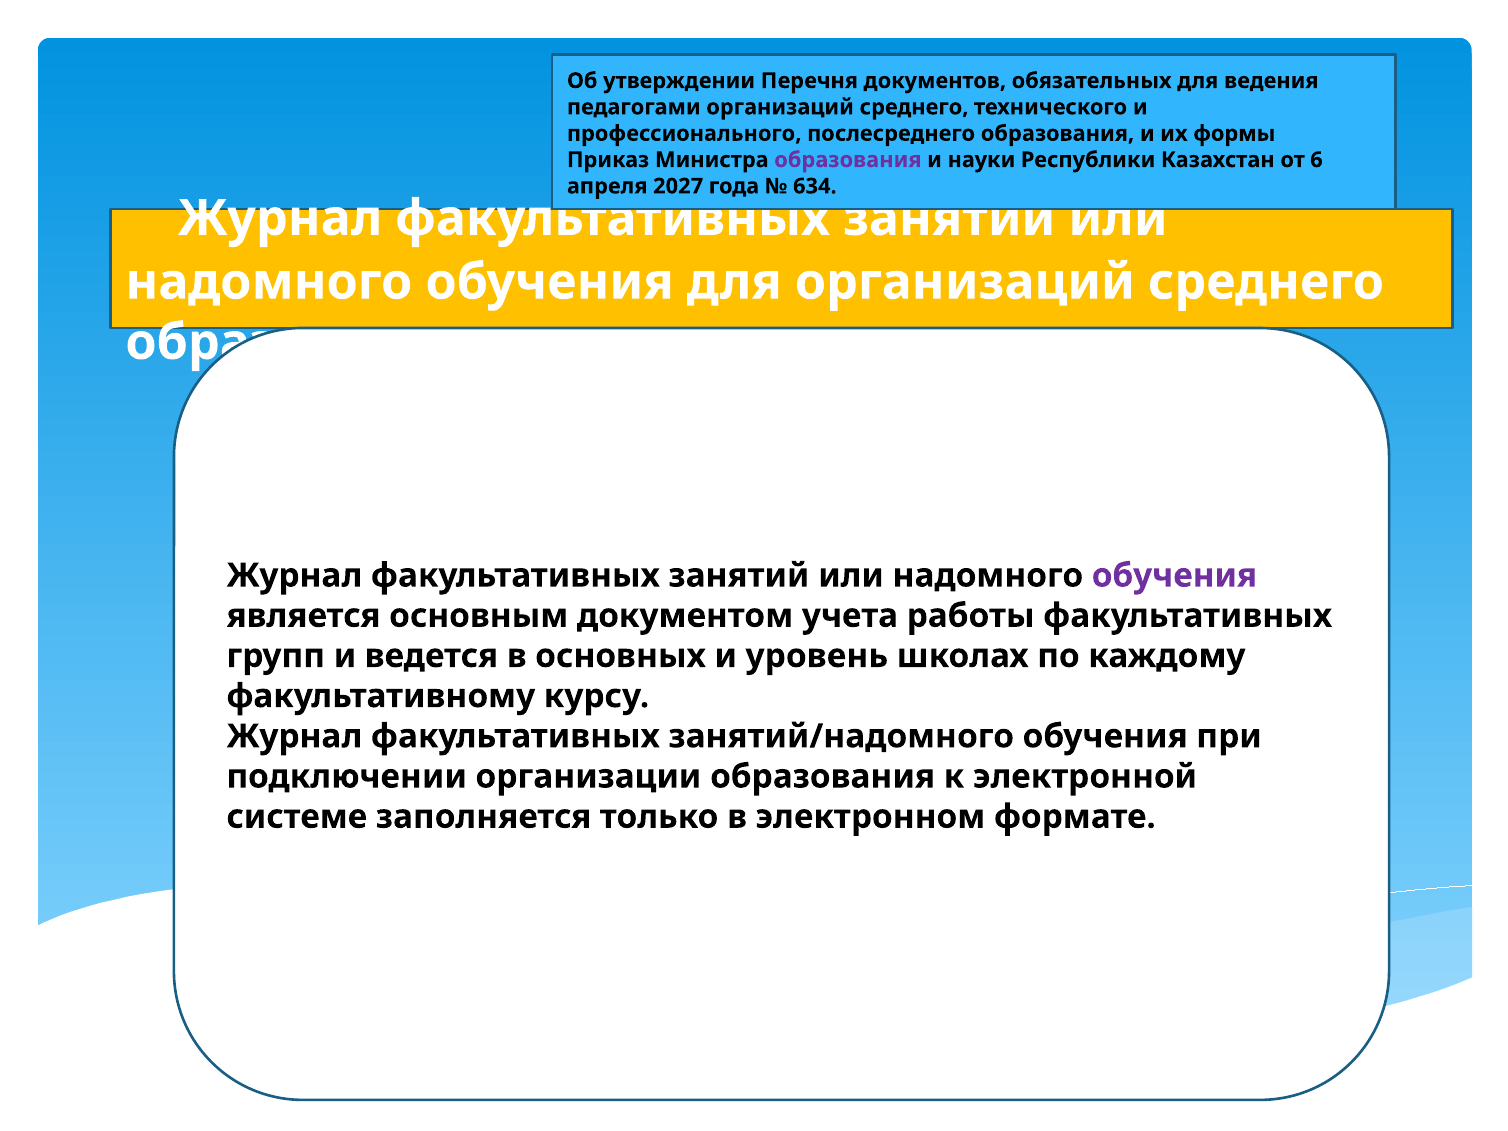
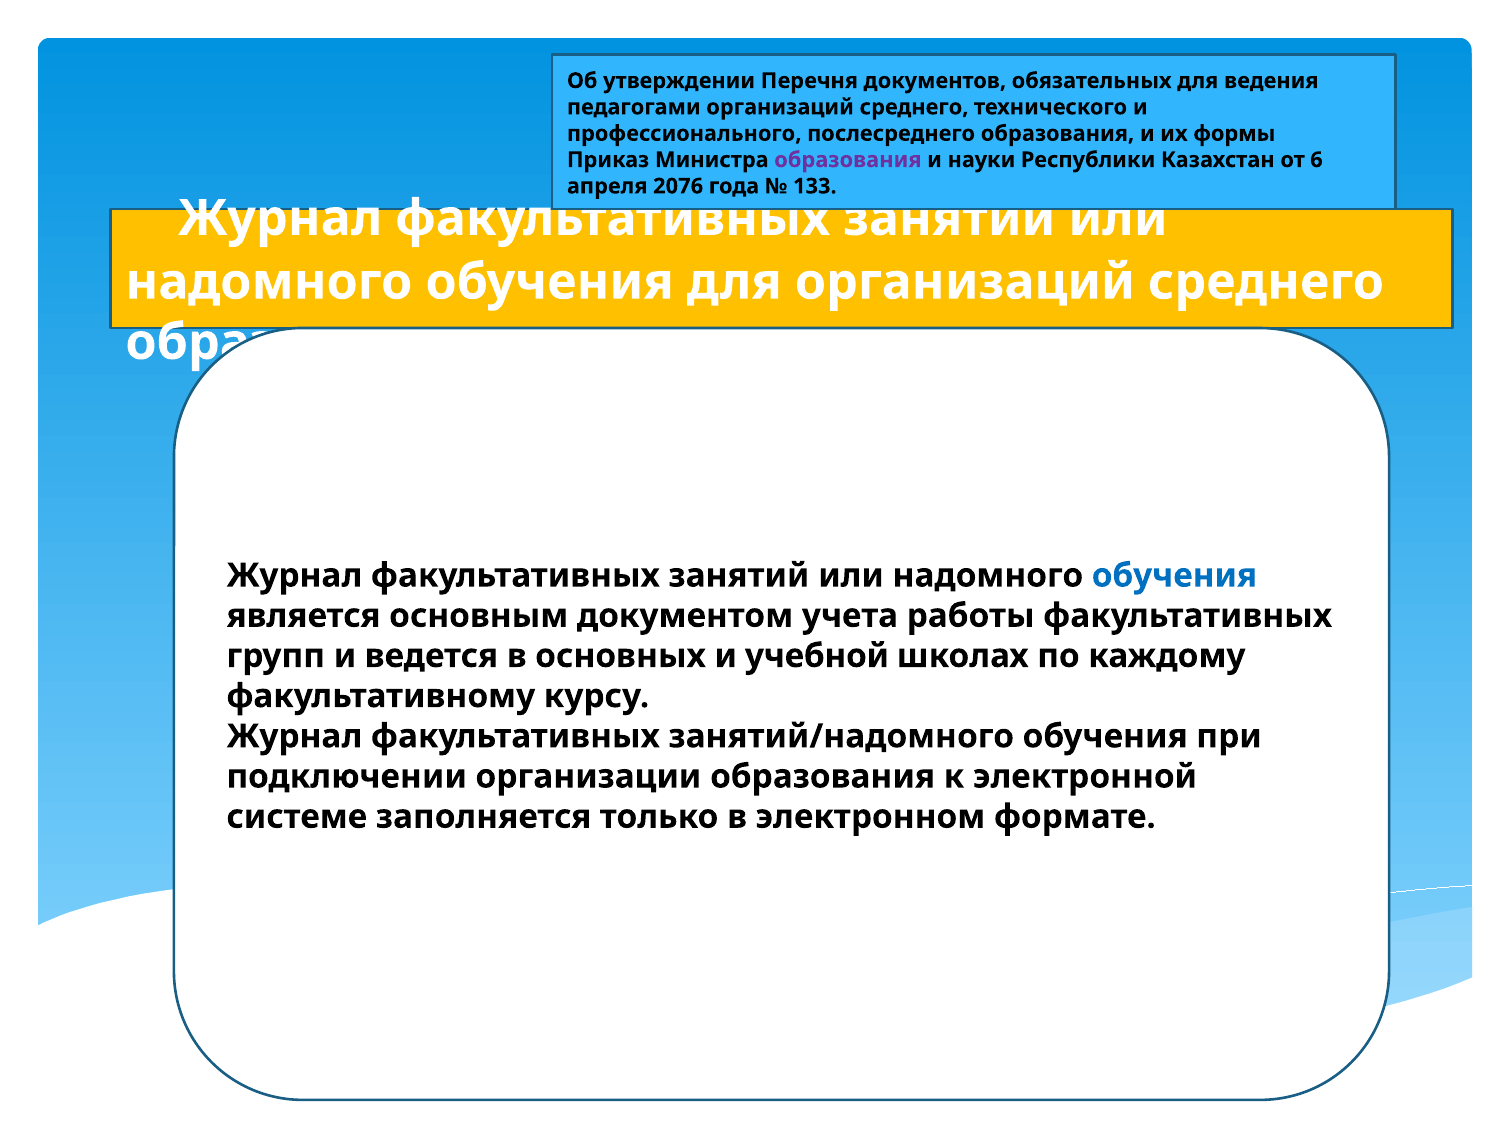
2027: 2027 -> 2076 (678, 186)
634: 634 -> 133 (815, 186)
обучения colour: purple -> blue (1174, 576)
уровень: уровень -> учебной (817, 656)
